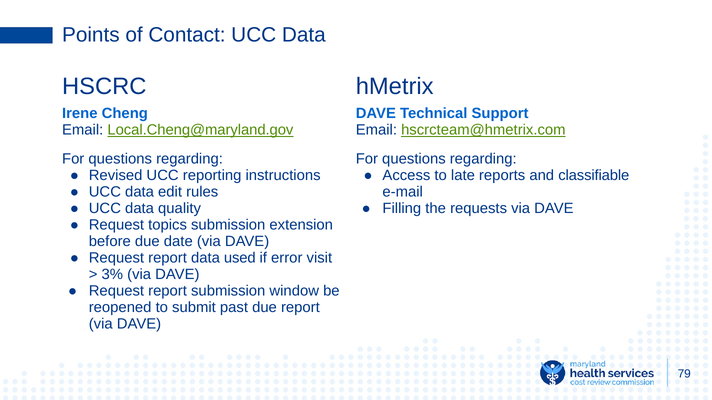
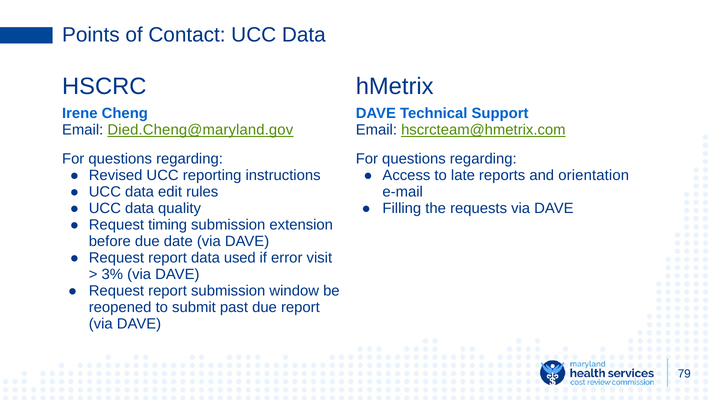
Local.Cheng@maryland.gov: Local.Cheng@maryland.gov -> Died.Cheng@maryland.gov (200, 130)
classifiable: classifiable -> orientation (594, 176)
topics: topics -> timing (168, 225)
